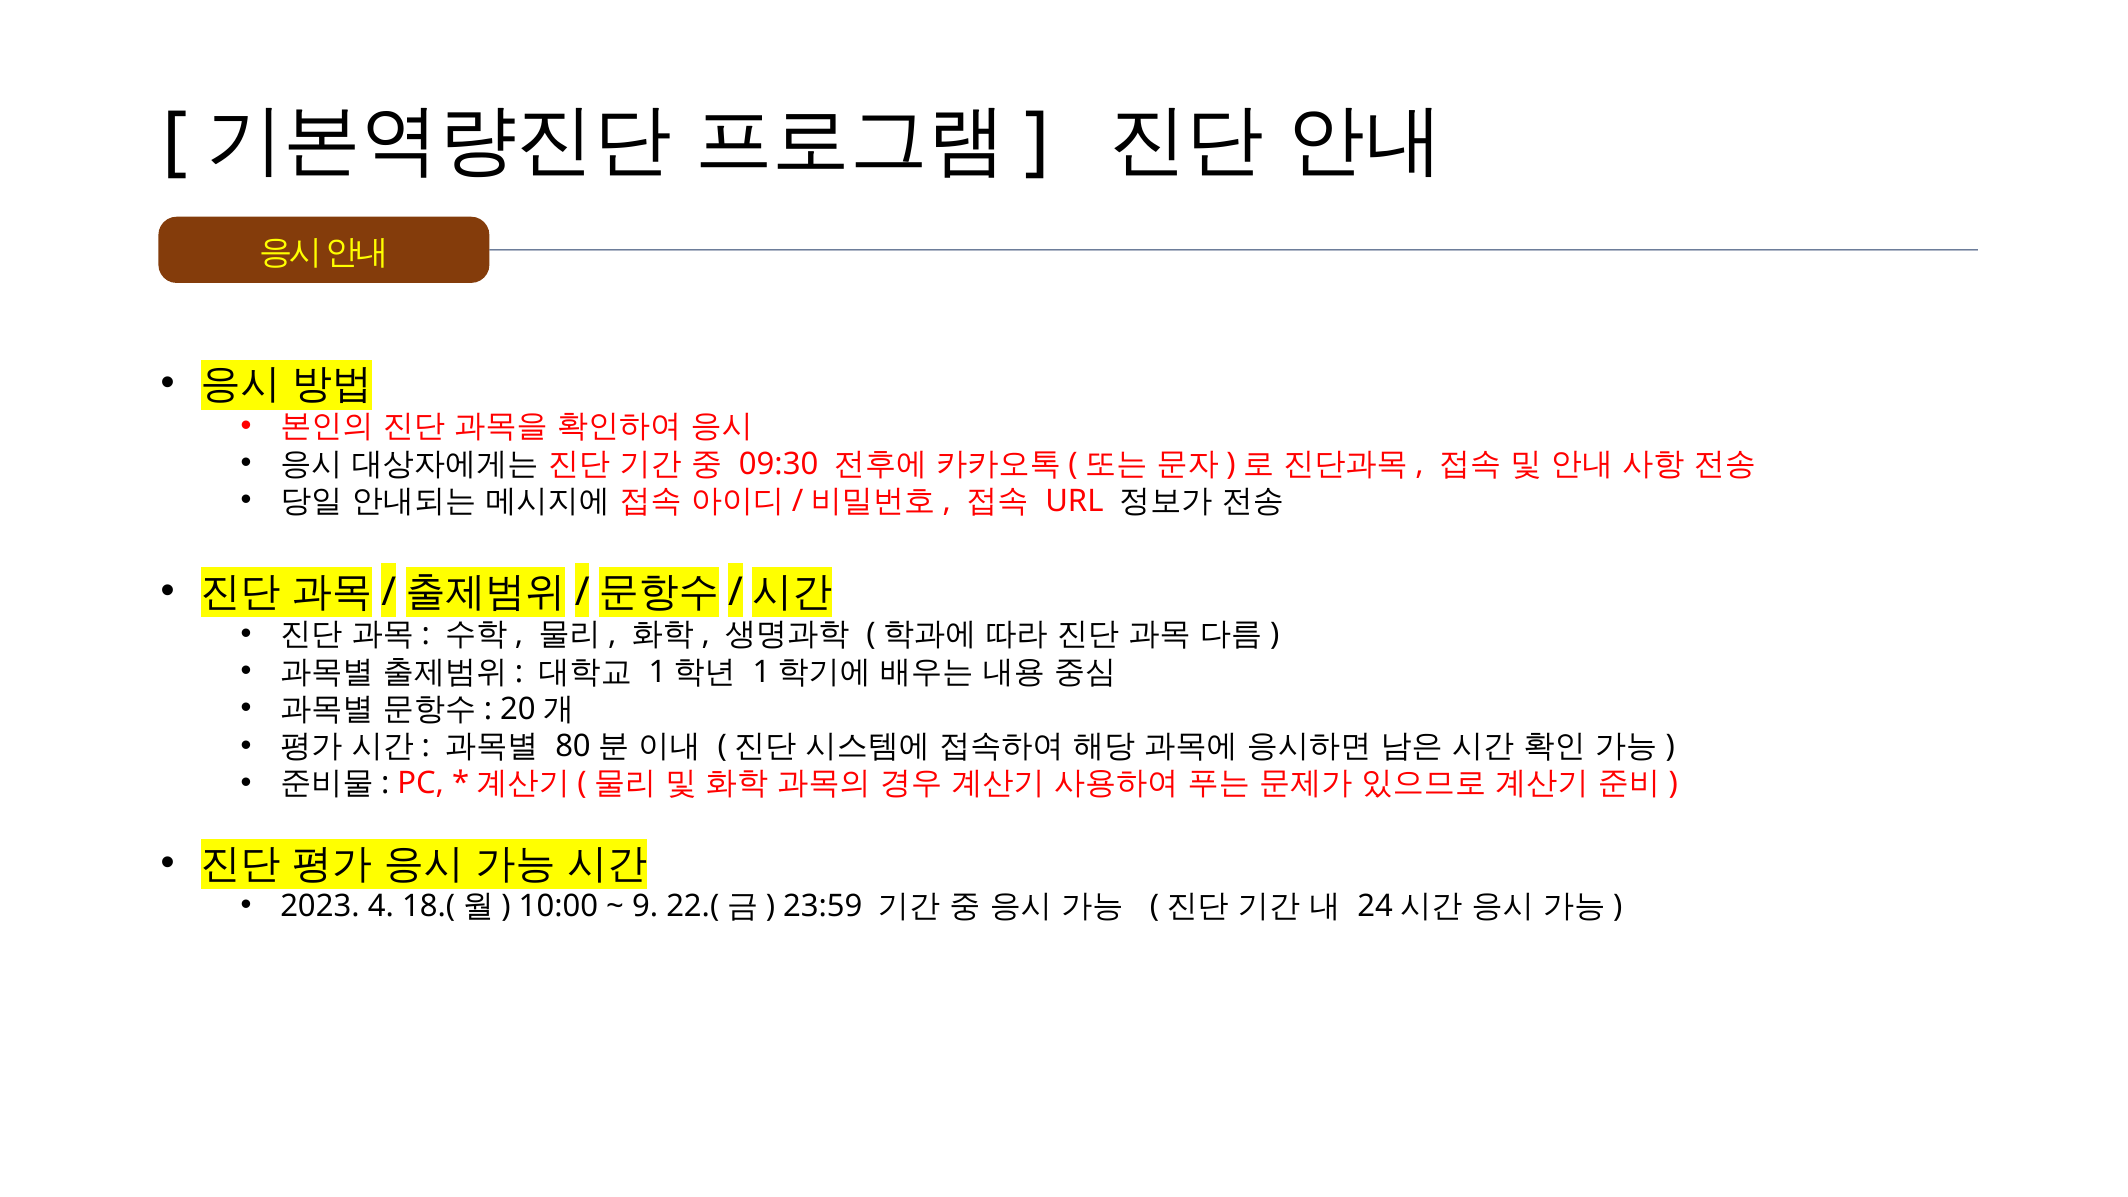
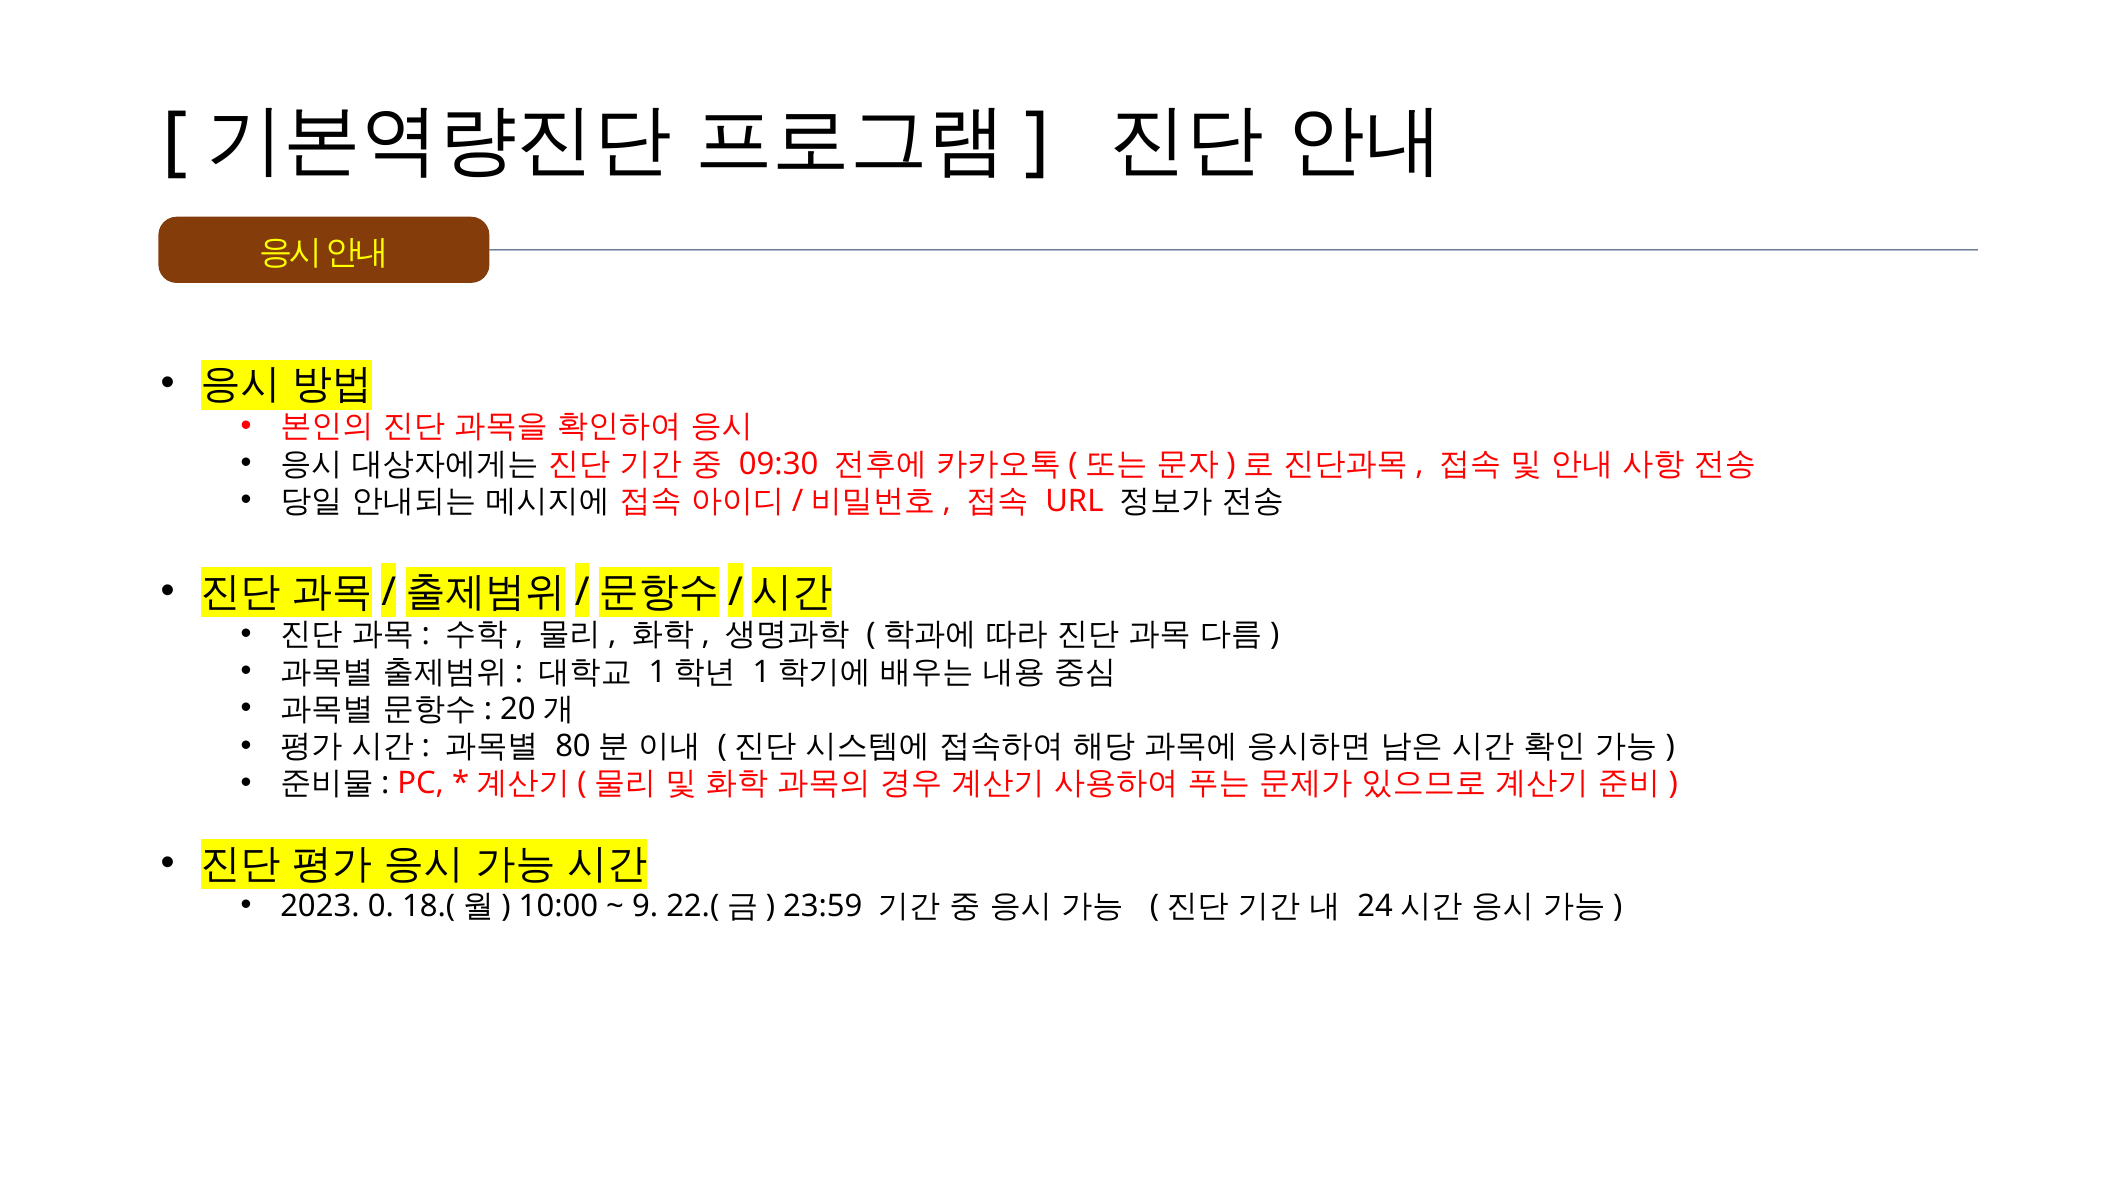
4: 4 -> 0 (381, 906)
